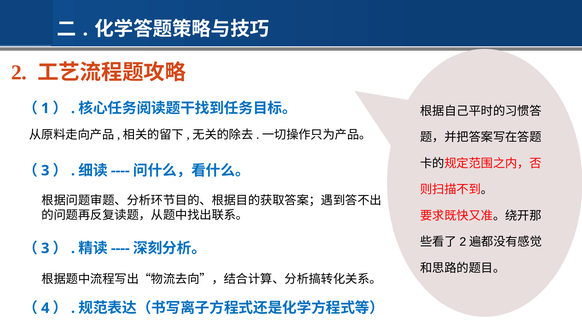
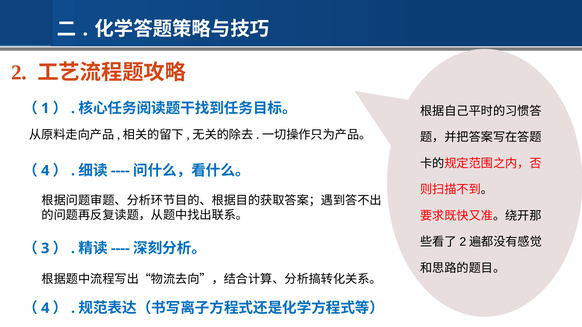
3: 3 -> 4 (45, 171)
